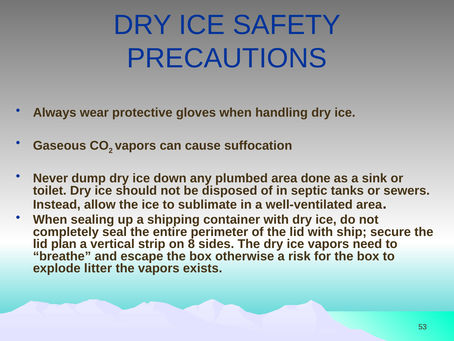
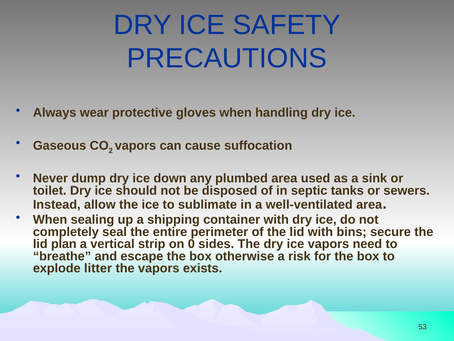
done: done -> used (316, 178)
ship: ship -> bins (352, 232)
8: 8 -> 0 (191, 244)
